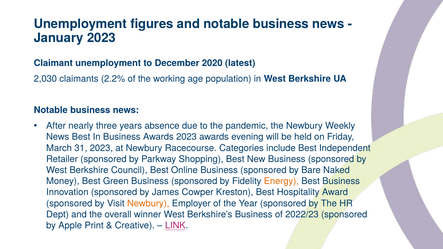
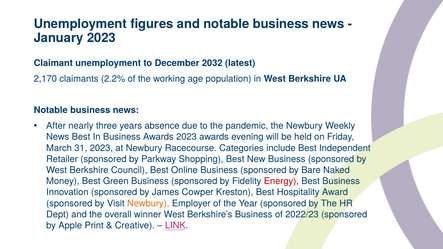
2020: 2020 -> 2032 (212, 63)
2,030: 2,030 -> 2,170 (45, 79)
Energy colour: orange -> red (281, 181)
